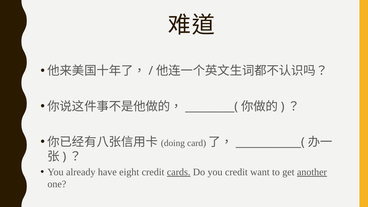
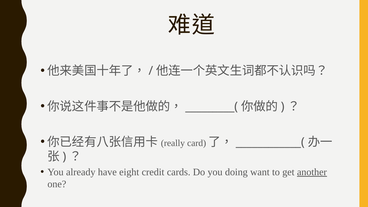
doing: doing -> really (173, 143)
cards underline: present -> none (179, 172)
you credit: credit -> doing (236, 172)
